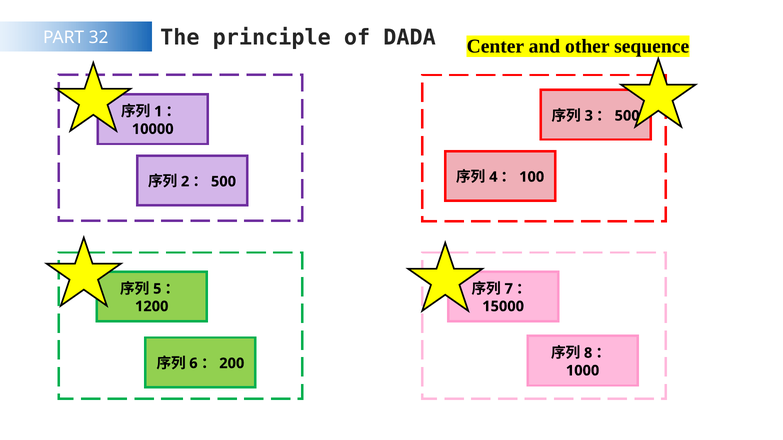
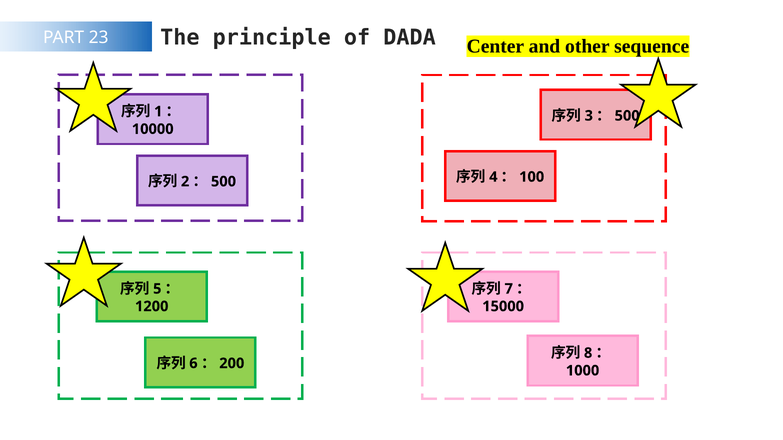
32: 32 -> 23 (99, 38)
